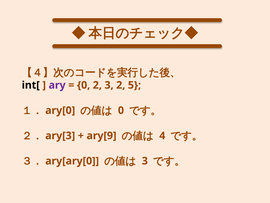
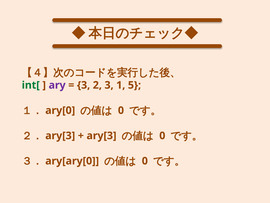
int[ colour: black -> green (31, 85)
0: 0 -> 3 (84, 85)
3 2: 2 -> 1 (121, 85)
ary[9: ary[9 -> ary[3 (101, 135)
4: 4 -> 0 (162, 135)
3: 3 -> 0 (145, 161)
